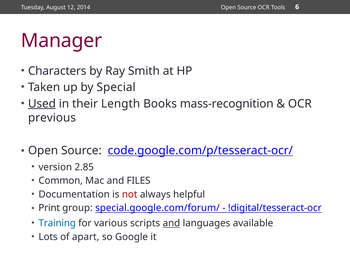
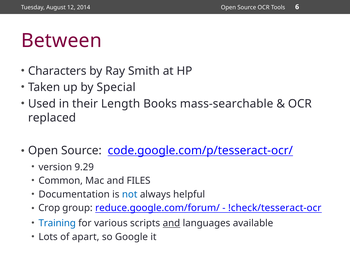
Manager: Manager -> Between (61, 41)
Used underline: present -> none (42, 103)
mass-recognition: mass-recognition -> mass-searchable (227, 103)
previous: previous -> replaced (52, 117)
2.85: 2.85 -> 9.29 (84, 167)
not colour: red -> blue (130, 194)
Print: Print -> Crop (49, 208)
special.google.com/forum/: special.google.com/forum/ -> reduce.google.com/forum/ (157, 208)
!digital/tesseract-ocr: !digital/tesseract-ocr -> !check/tesseract-ocr (275, 208)
